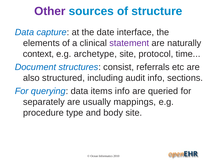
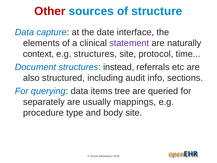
Other colour: purple -> red (50, 11)
e.g archetype: archetype -> structures (95, 54)
consist: consist -> instead (119, 67)
items info: info -> tree (122, 91)
